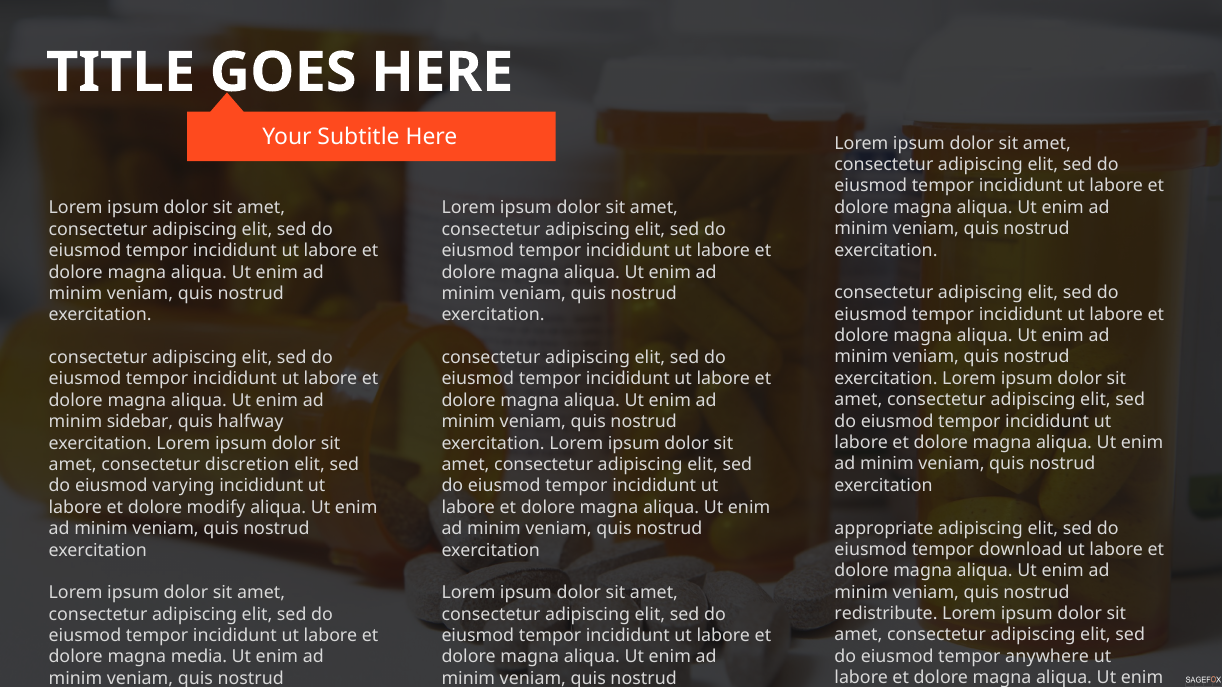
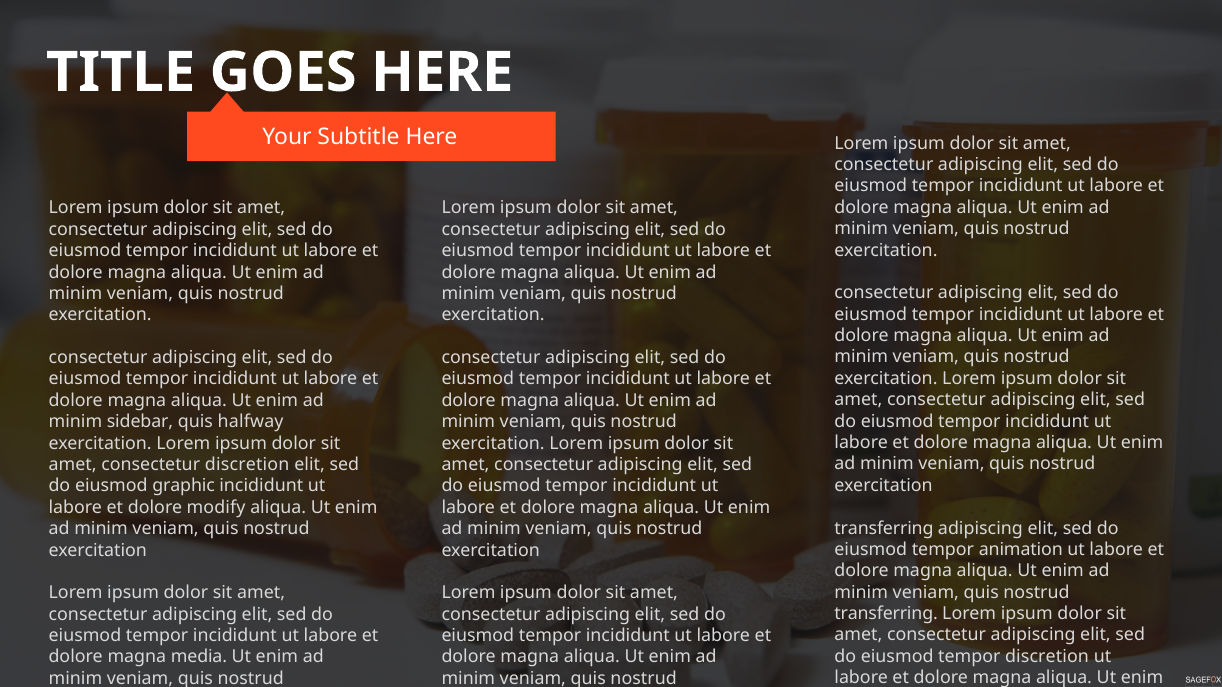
varying: varying -> graphic (184, 486)
appropriate: appropriate -> transferring (884, 528)
download: download -> animation (1021, 550)
redistribute: redistribute -> transferring (886, 614)
tempor anywhere: anywhere -> discretion (1047, 657)
